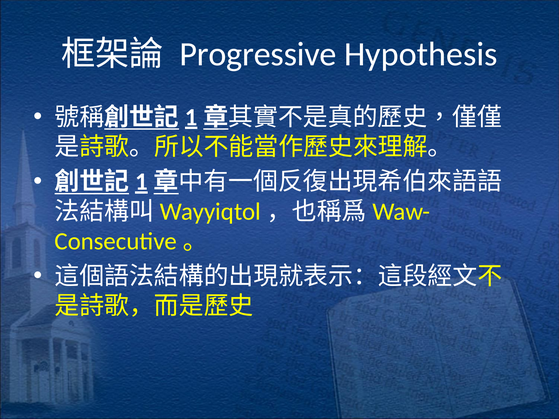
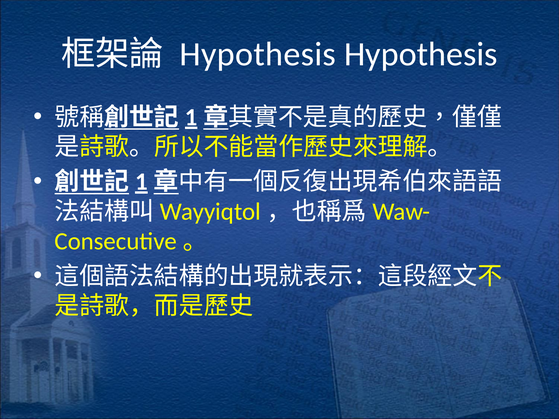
Progressive: Progressive -> Hypothesis (258, 54)
